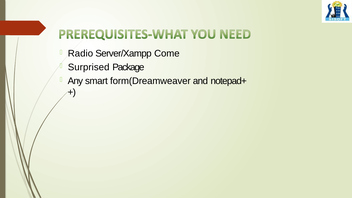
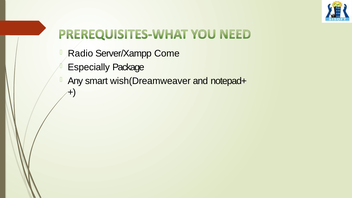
Surprised: Surprised -> Especially (89, 67)
form(Dreamweaver: form(Dreamweaver -> wish(Dreamweaver (150, 81)
